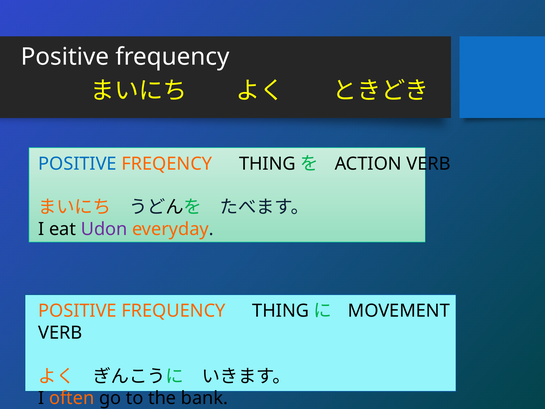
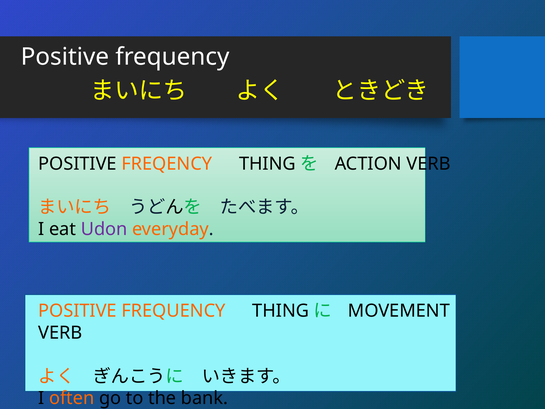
POSITIVE colour: blue -> black (77, 164)
